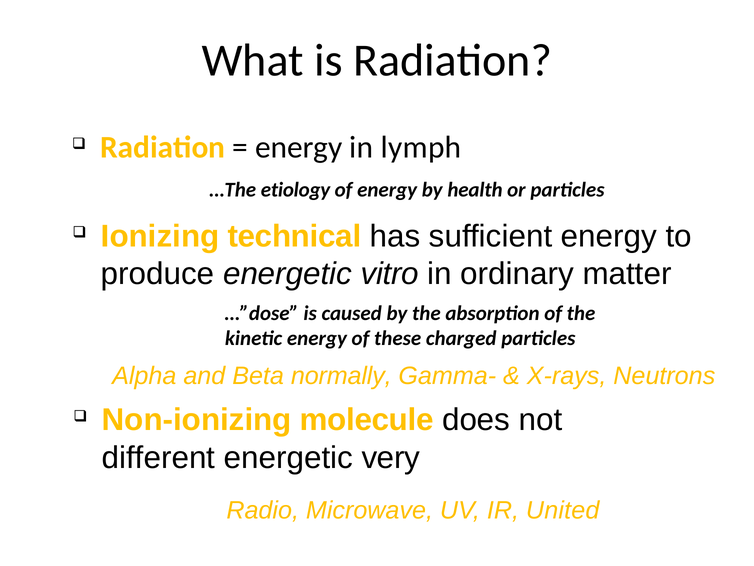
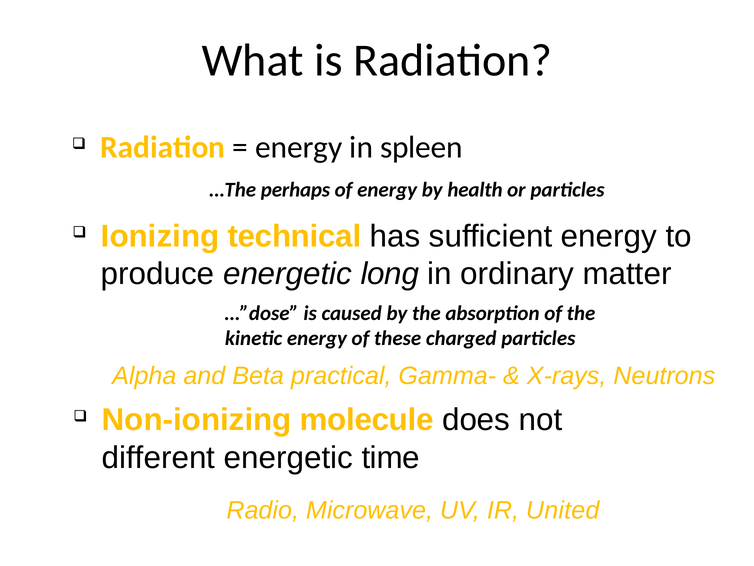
lymph: lymph -> spleen (421, 147)
etiology: etiology -> perhaps (295, 190)
vitro: vitro -> long (390, 274)
normally: normally -> practical (341, 376)
very: very -> time (391, 457)
